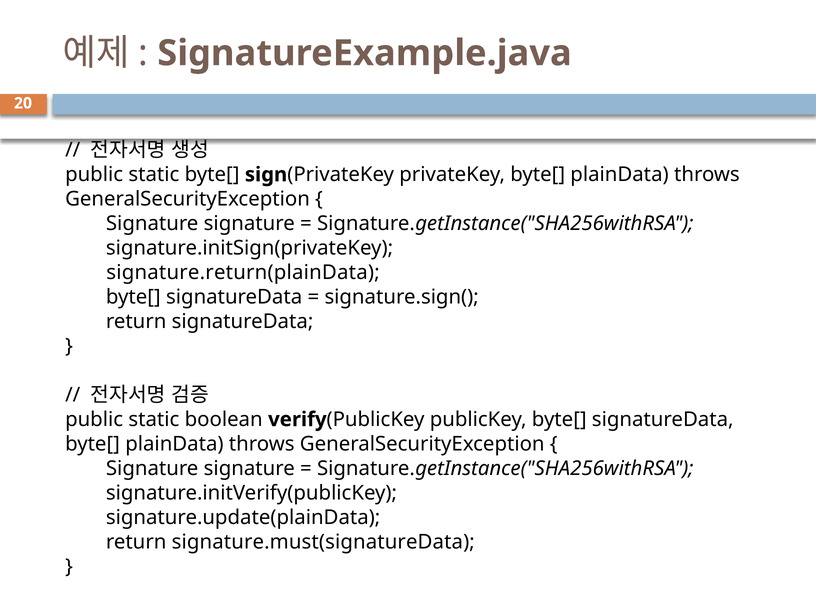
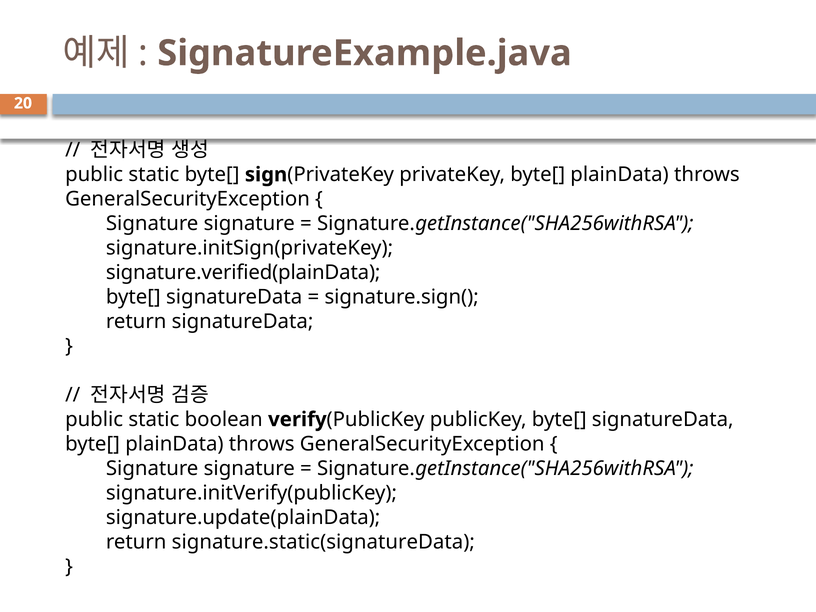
signature.return(plainData: signature.return(plainData -> signature.verified(plainData (243, 273)
signature.must(signatureData: signature.must(signatureData -> signature.static(signatureData (323, 542)
